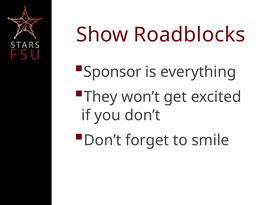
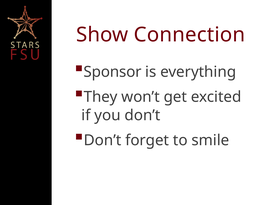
Roadblocks: Roadblocks -> Connection (189, 35)
